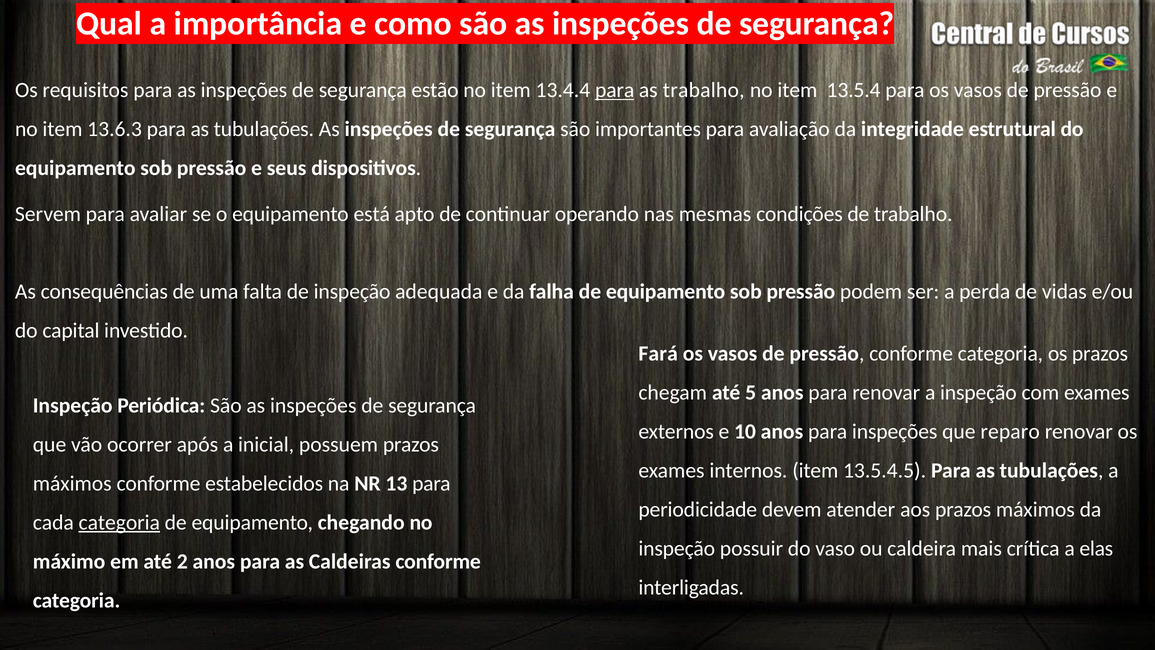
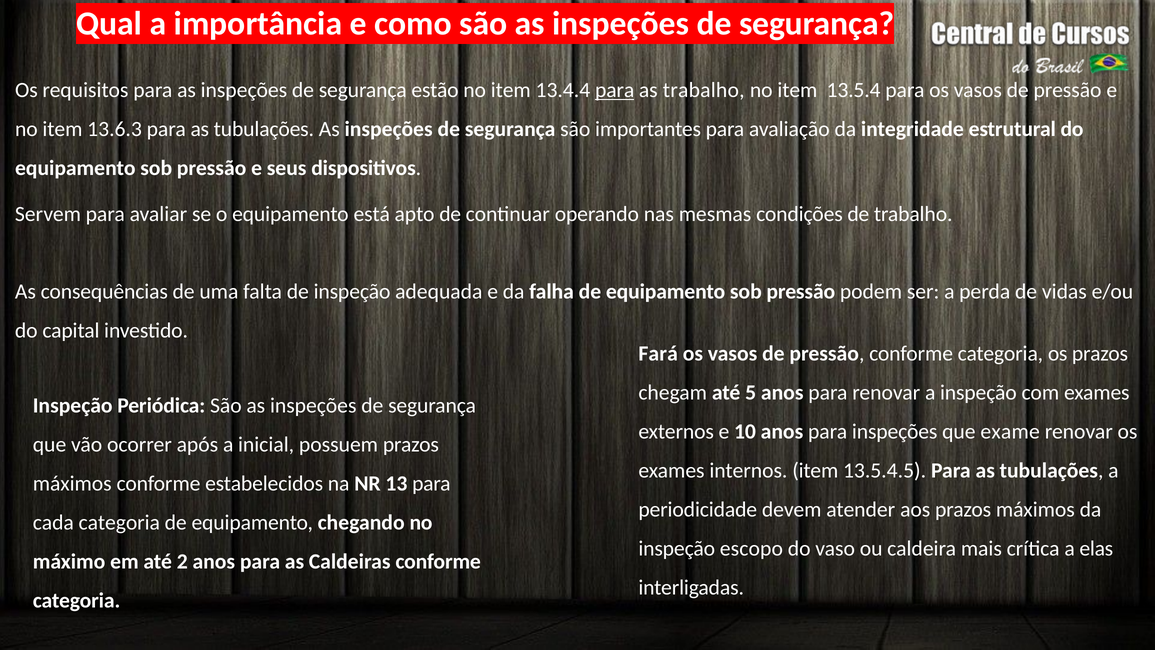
reparo: reparo -> exame (1010, 431)
categoria underline: present -> none (119, 522)
possuir: possuir -> escopo (751, 548)
